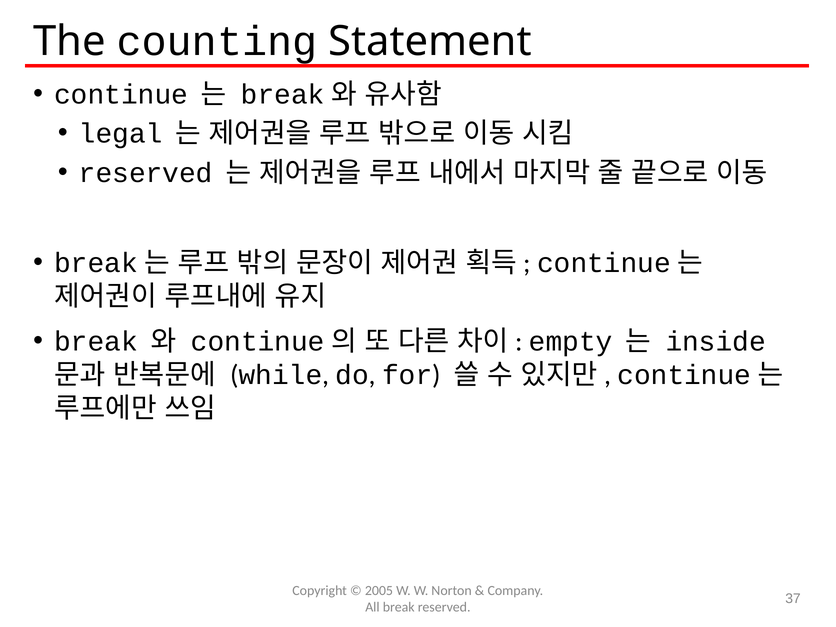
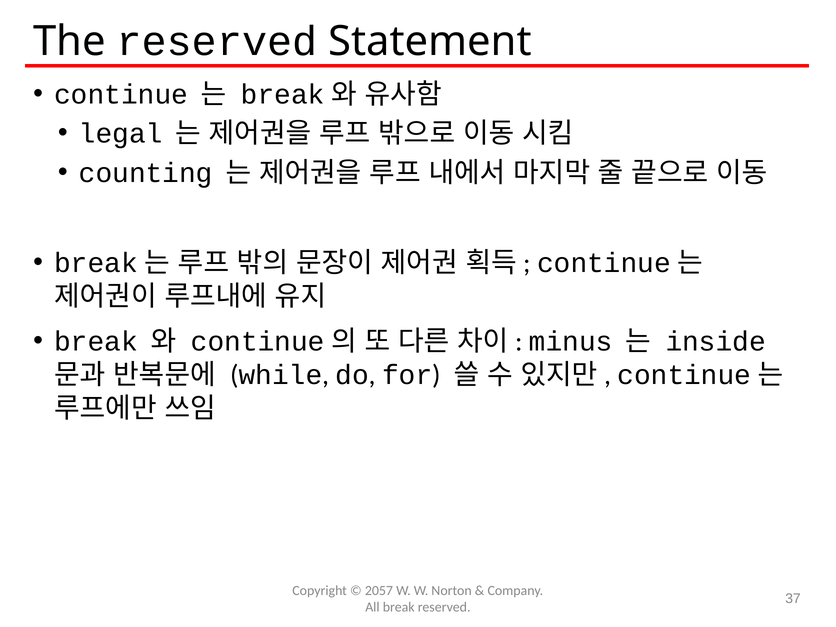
The counting: counting -> reserved (217, 42)
reserved: reserved -> counting (146, 173)
empty: empty -> minus (571, 342)
2005: 2005 -> 2057 (379, 590)
